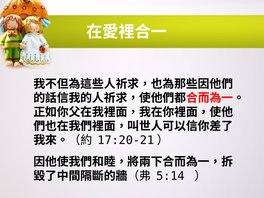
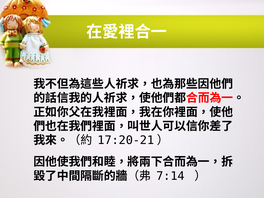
5:14: 5:14 -> 7:14 (170, 176)
